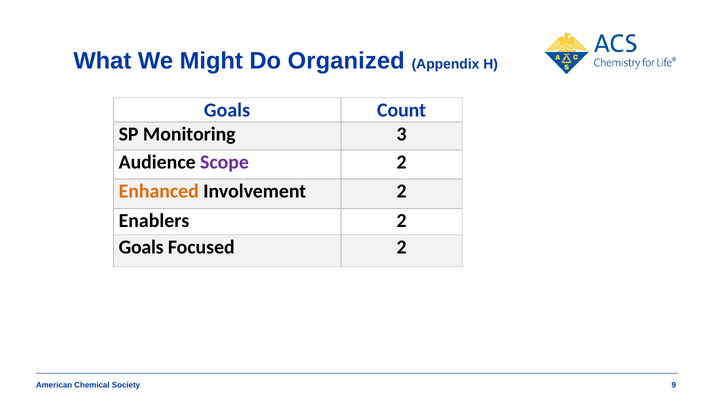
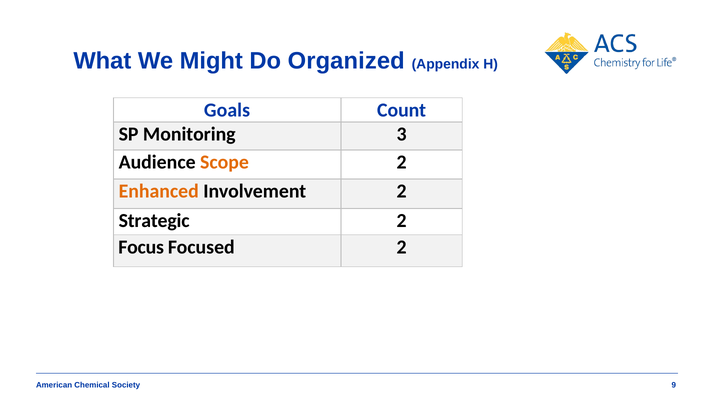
Scope colour: purple -> orange (224, 162)
Enablers: Enablers -> Strategic (154, 220)
Goals: Goals -> Focus (141, 247)
